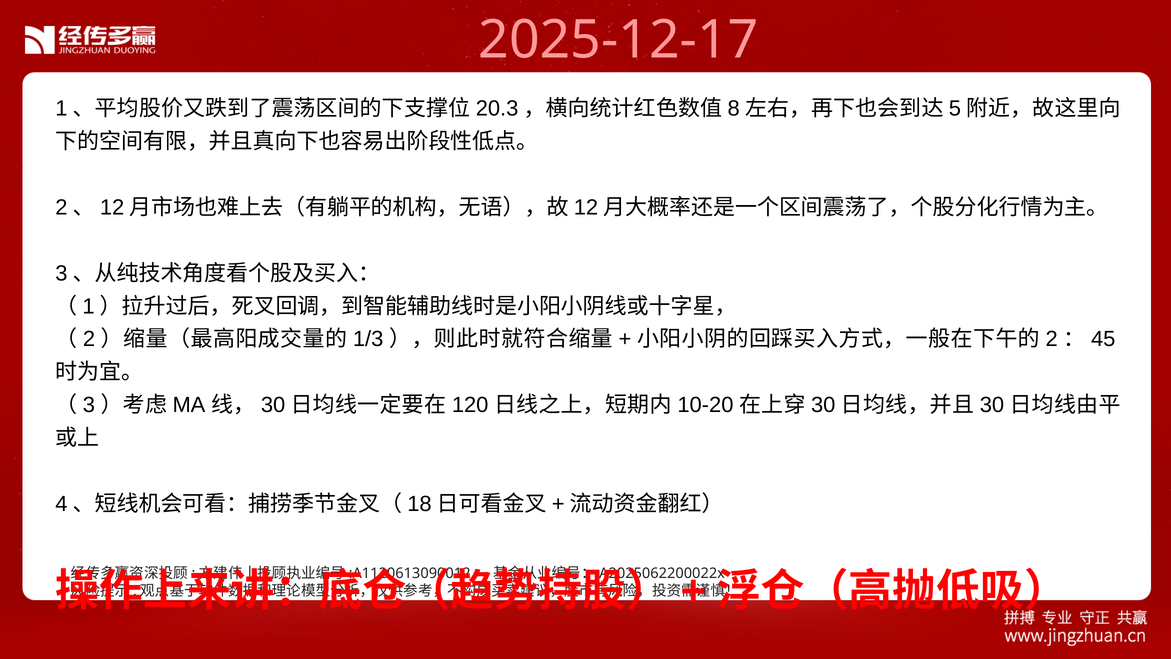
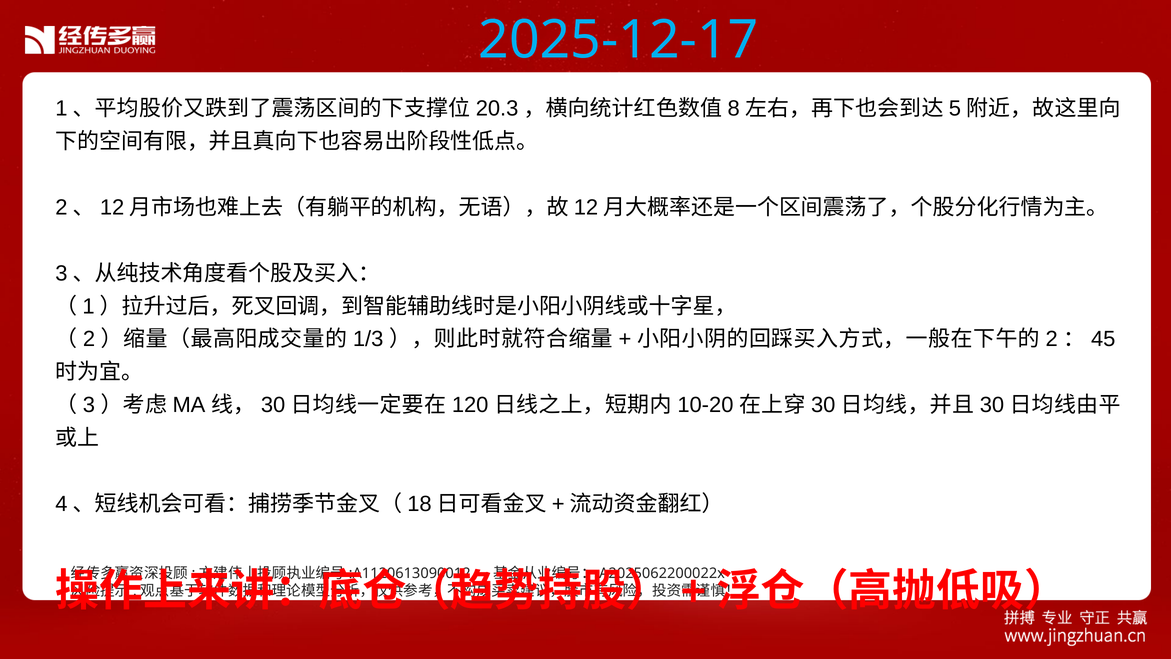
2025-12-17 colour: pink -> light blue (618, 40)
